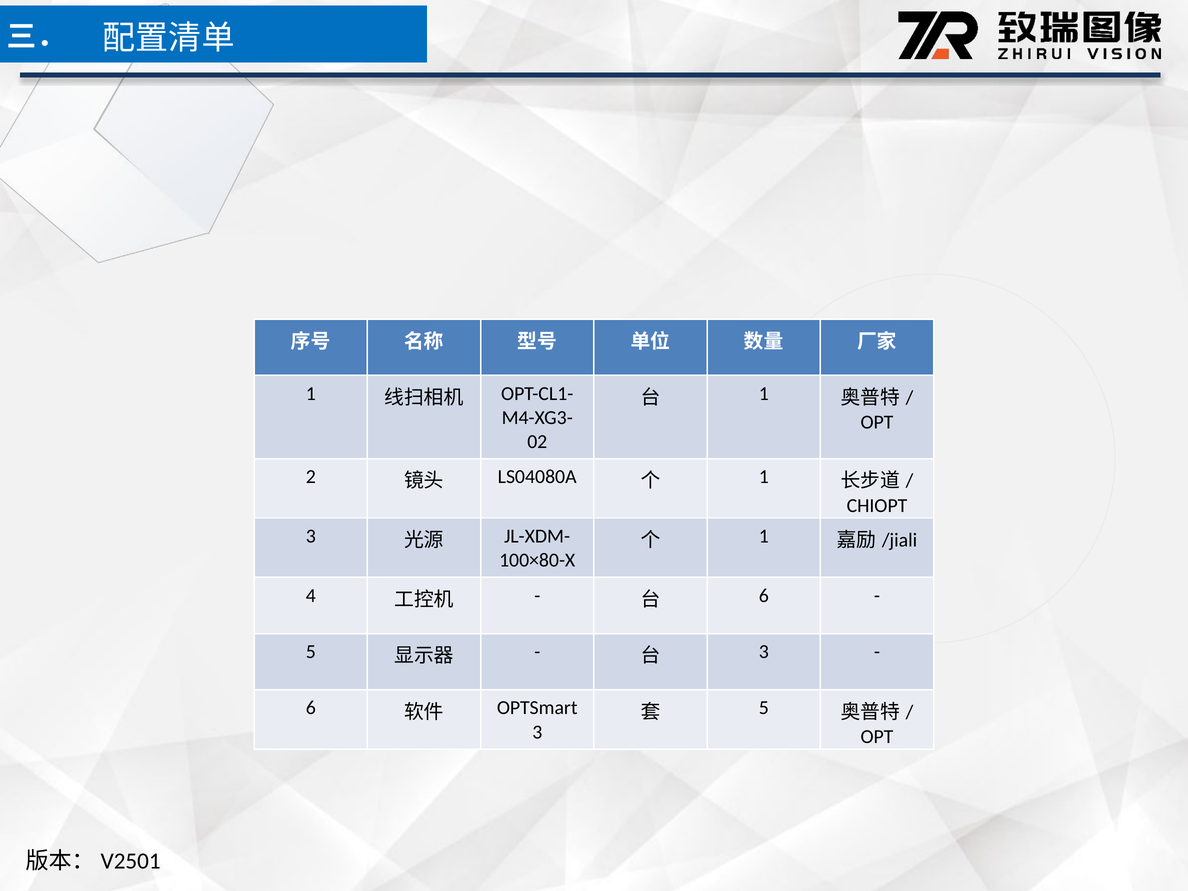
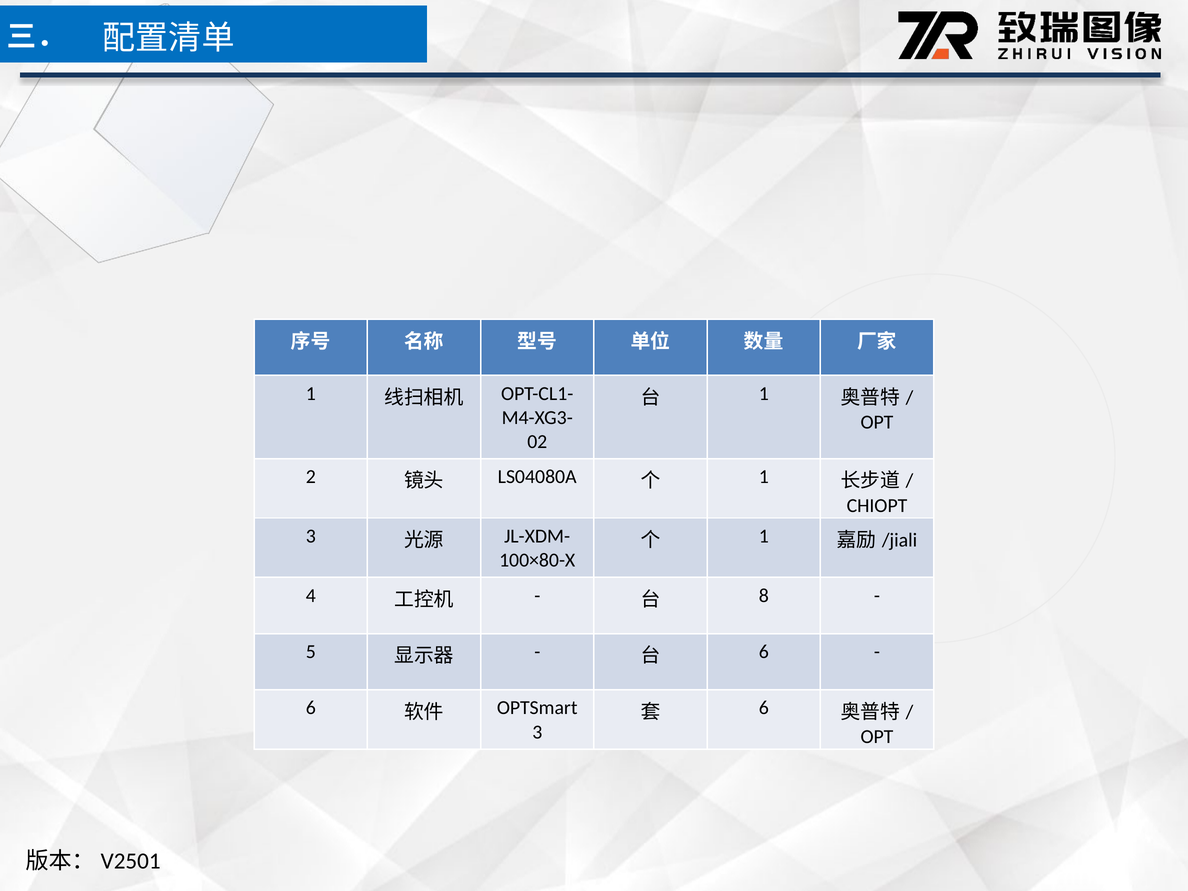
6: 6 -> 8 (764, 596)
3: 3 -> 6 (764, 652)
5: 5 -> 6 (764, 708)
